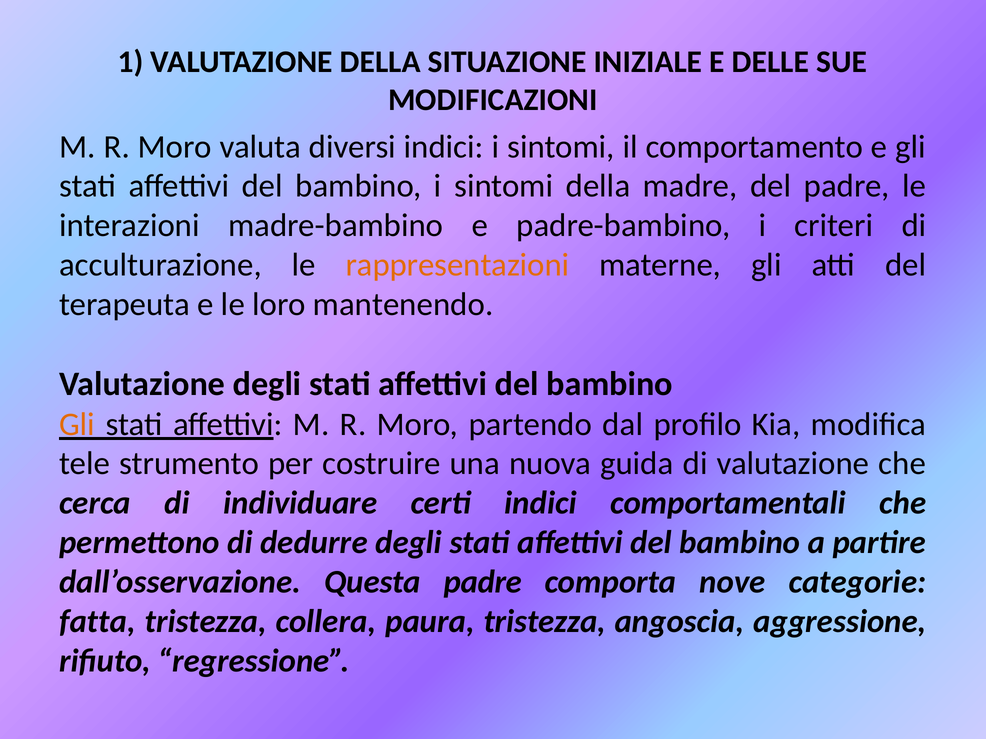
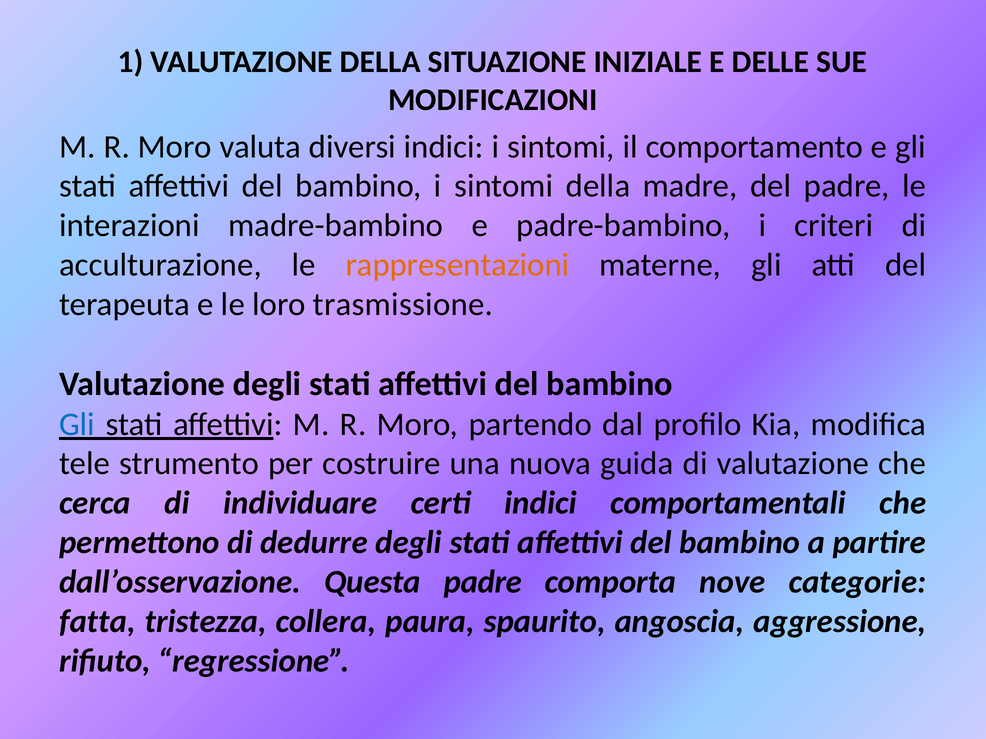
mantenendo: mantenendo -> trasmissione (403, 305)
Gli colour: orange -> blue (77, 425)
paura tristezza: tristezza -> spaurito (545, 622)
